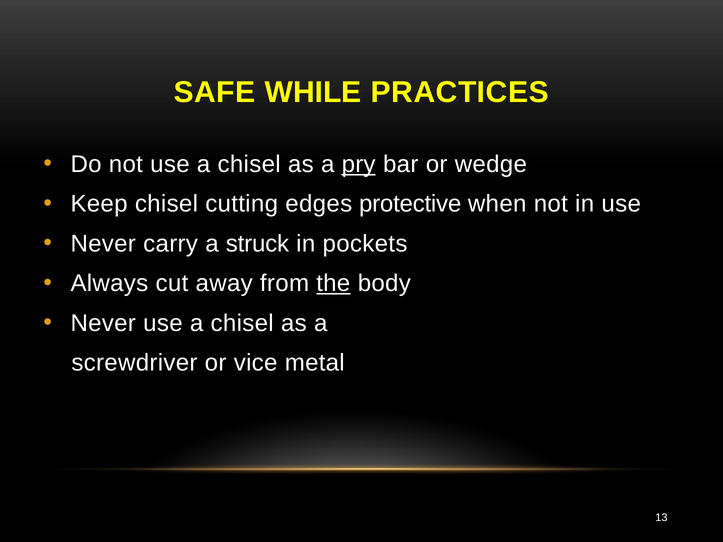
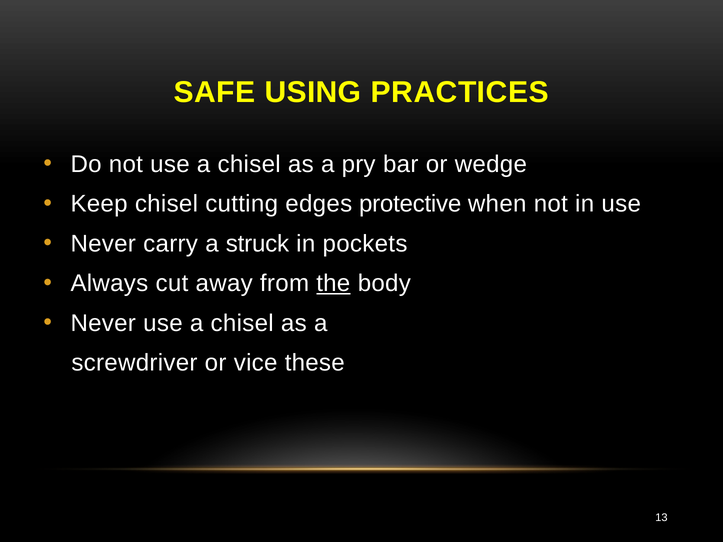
WHILE: WHILE -> USING (313, 92)
pry underline: present -> none (359, 164)
metal: metal -> these (315, 363)
